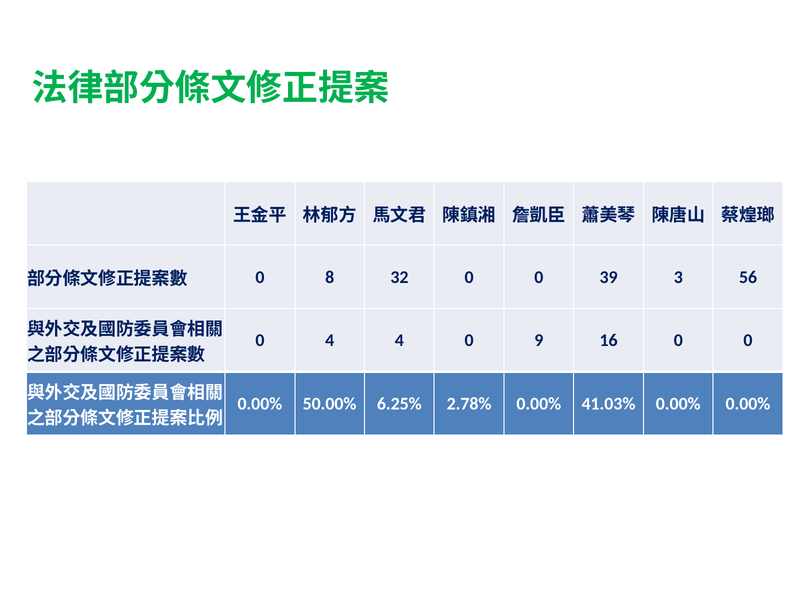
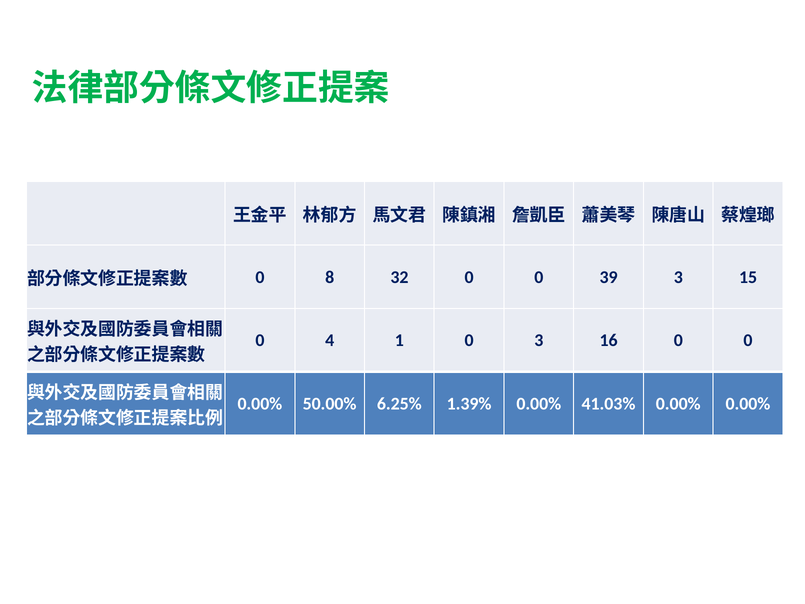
56: 56 -> 15 (748, 277)
4 4: 4 -> 1 (399, 340)
0 9: 9 -> 3 (539, 340)
2.78%: 2.78% -> 1.39% (469, 404)
